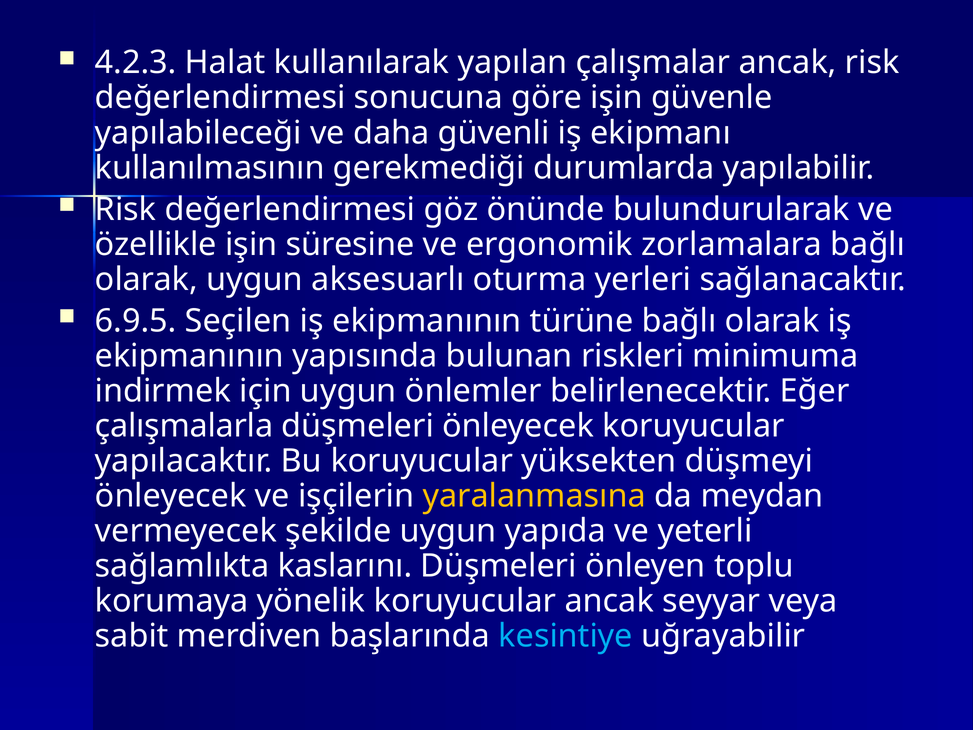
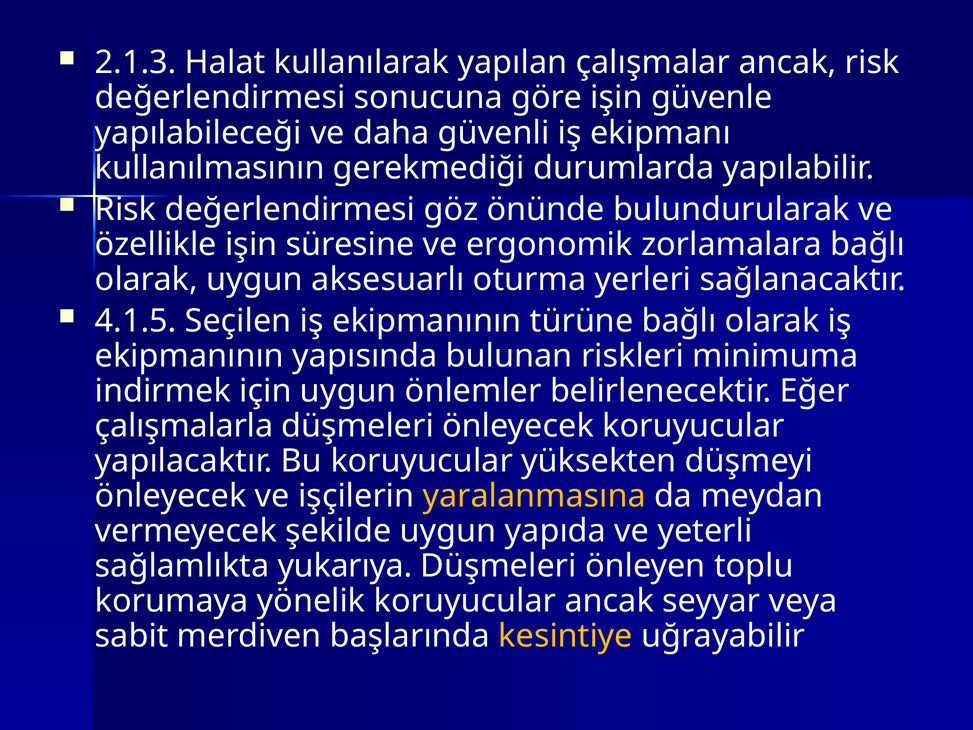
4.2.3: 4.2.3 -> 2.1.3 (136, 63)
6.9.5: 6.9.5 -> 4.1.5 (136, 321)
kaslarını: kaslarını -> yukarıya (345, 566)
kesintiye colour: light blue -> yellow (566, 636)
